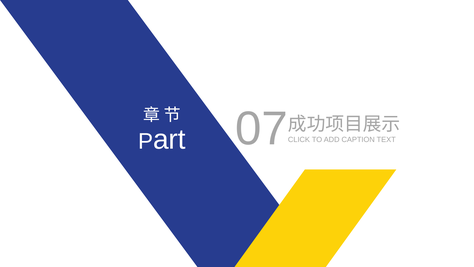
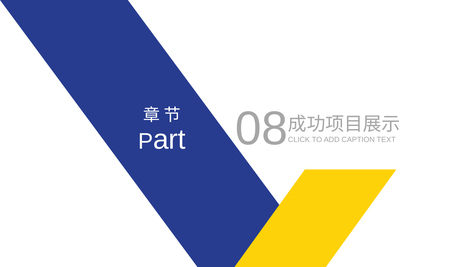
07: 07 -> 08 (261, 129)
